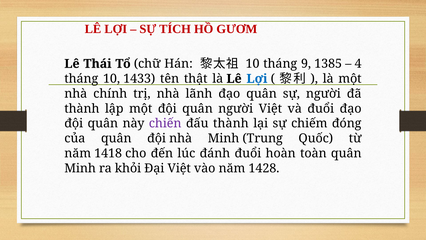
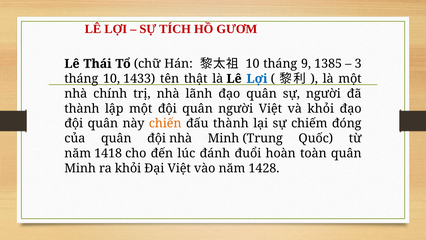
4: 4 -> 3 (358, 64)
và đuổi: đuổi -> khỏi (321, 108)
chiến colour: purple -> orange (165, 123)
